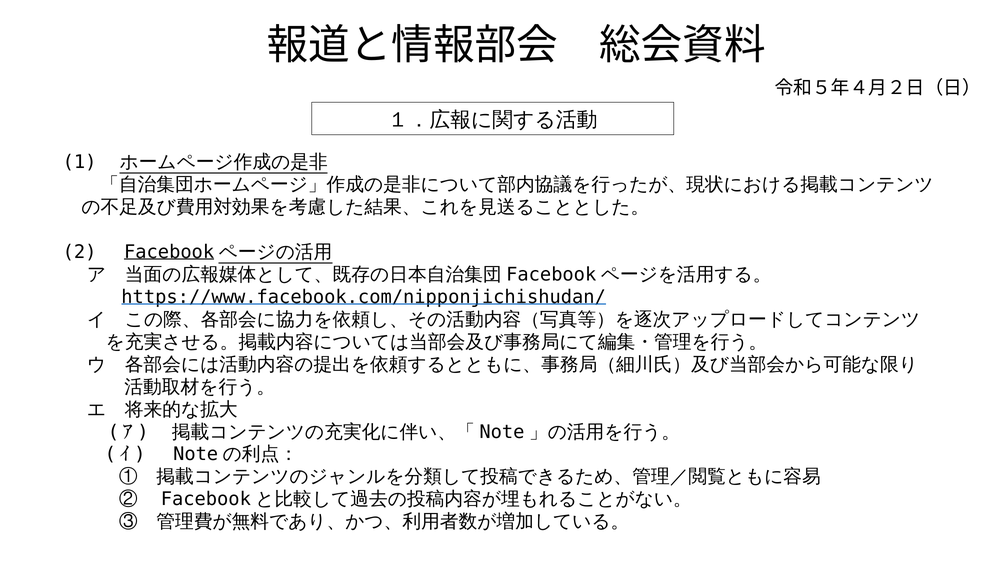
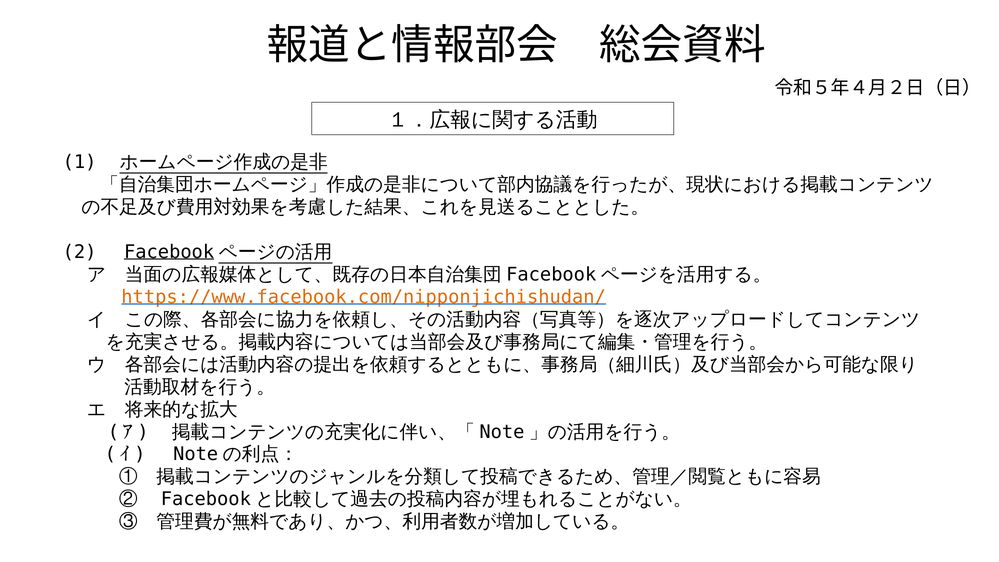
https://www.facebook.com/nipponjichishudan/ colour: black -> orange (364, 297)
